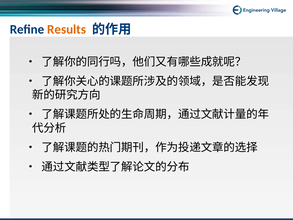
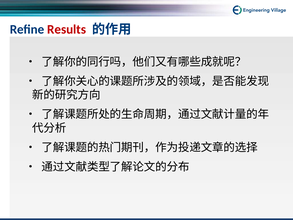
Results colour: orange -> red (67, 29)
